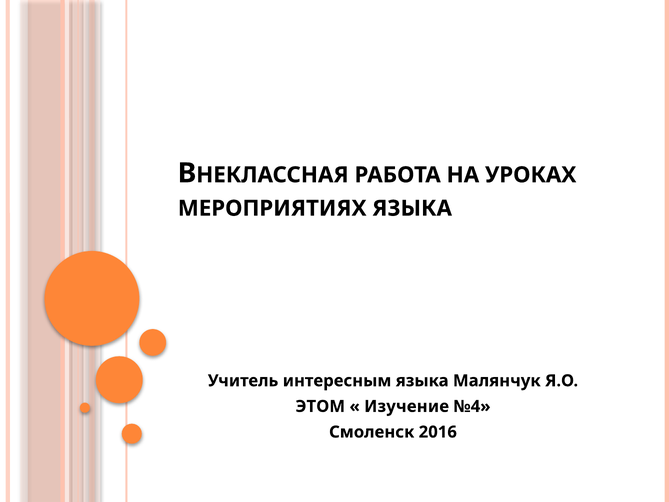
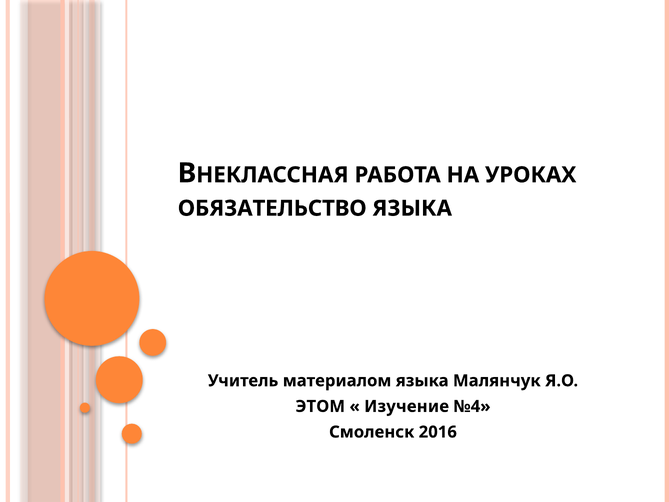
МЕРОПРИЯТИЯХ: МЕРОПРИЯТИЯХ -> ОБЯЗАТЕЛЬСТВО (272, 208)
интересным: интересным -> материалом (337, 381)
